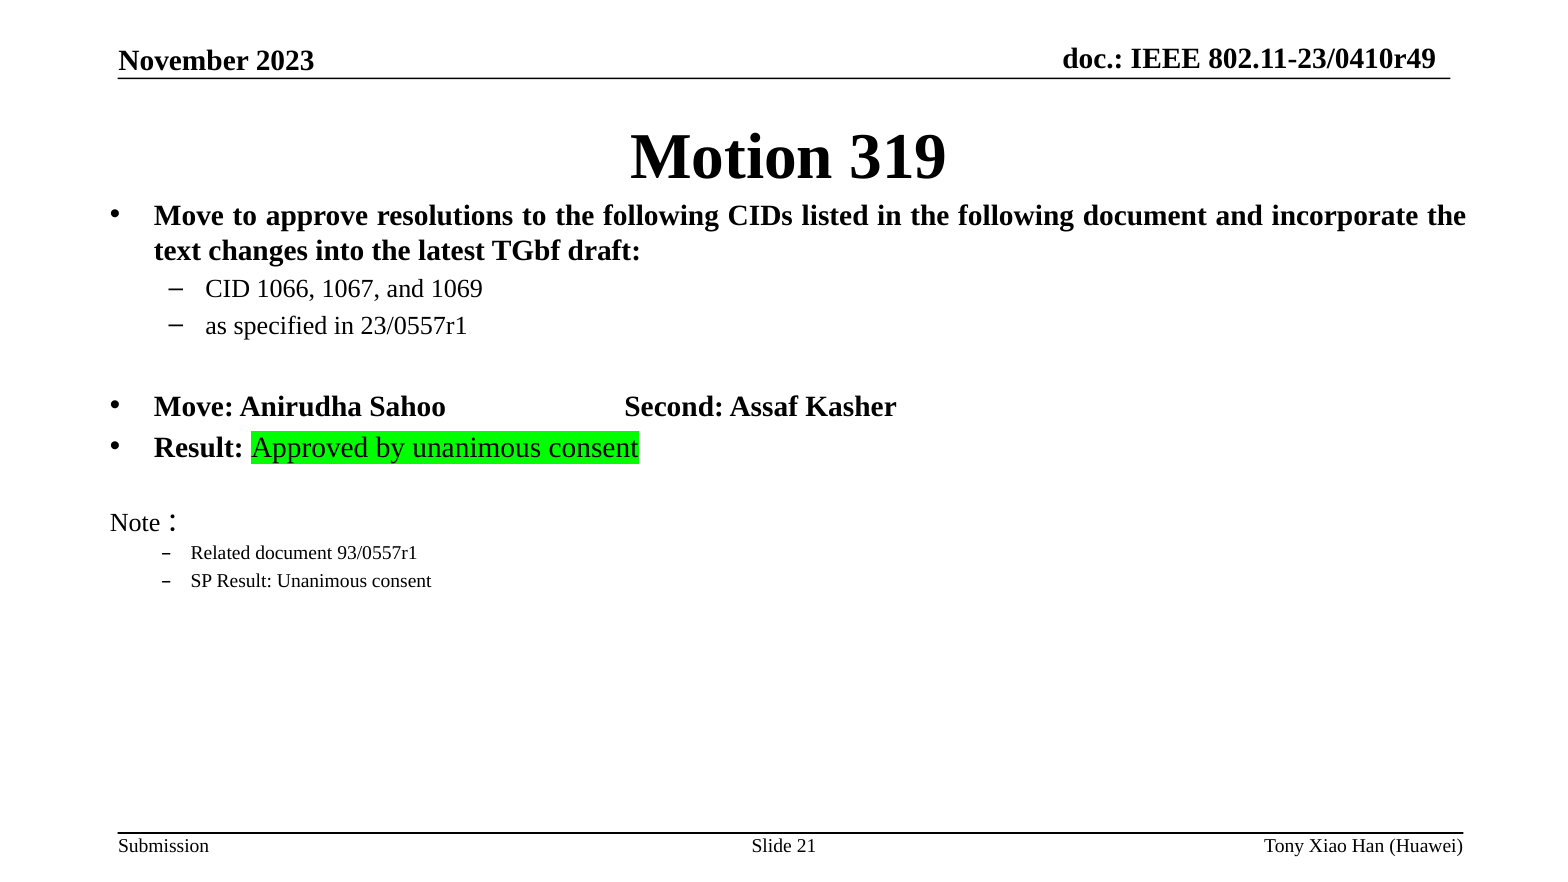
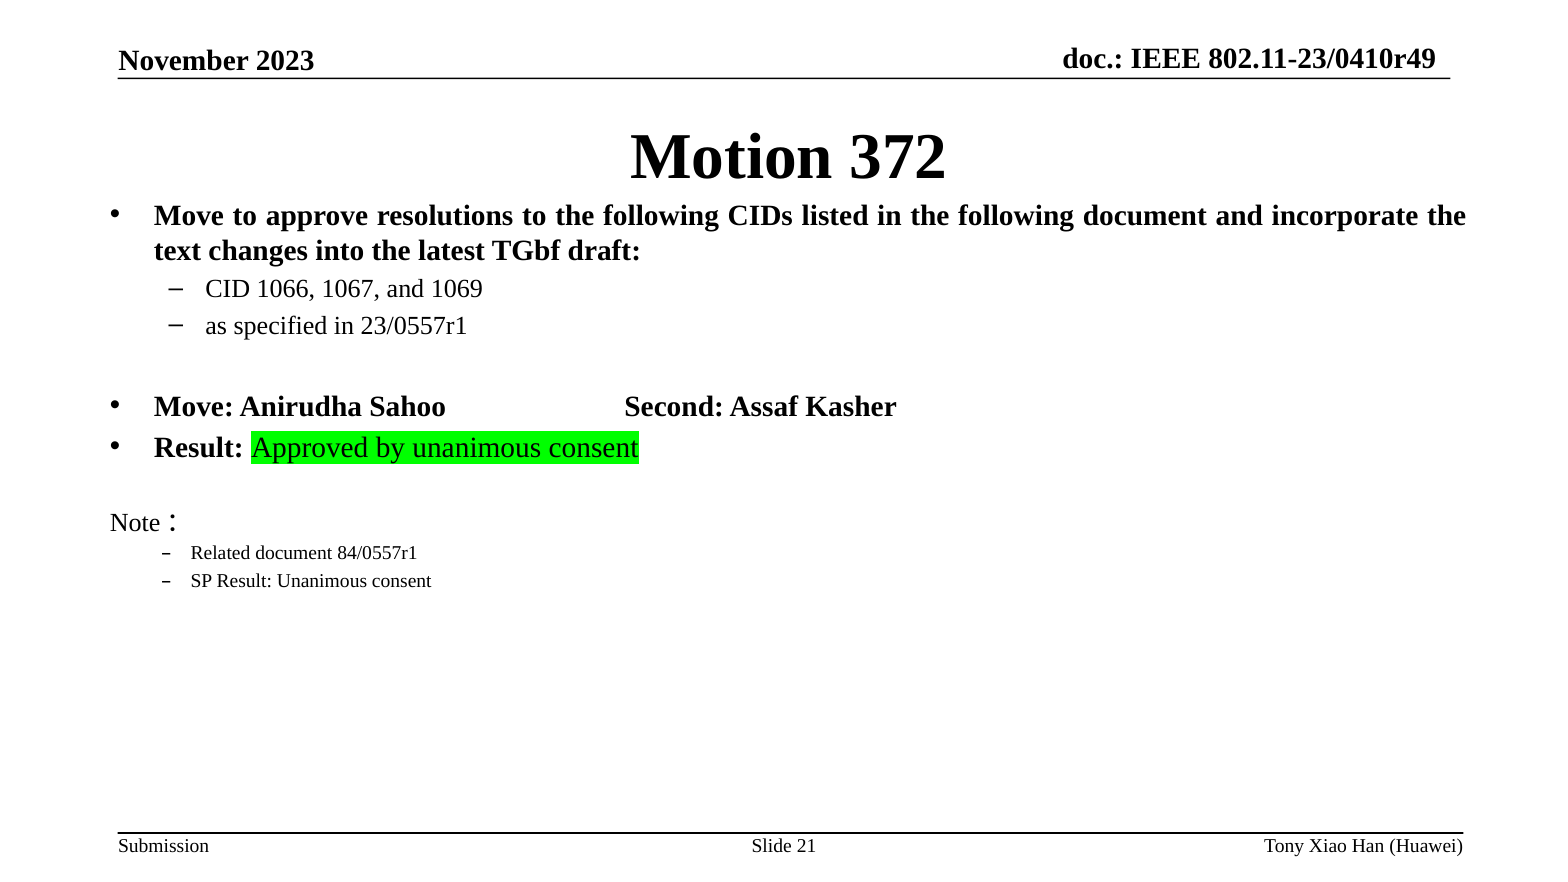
319: 319 -> 372 (898, 157)
93/0557r1: 93/0557r1 -> 84/0557r1 (377, 553)
